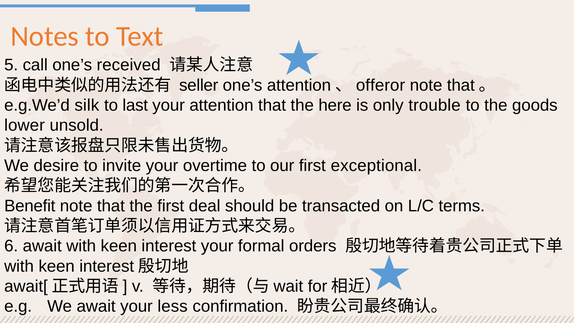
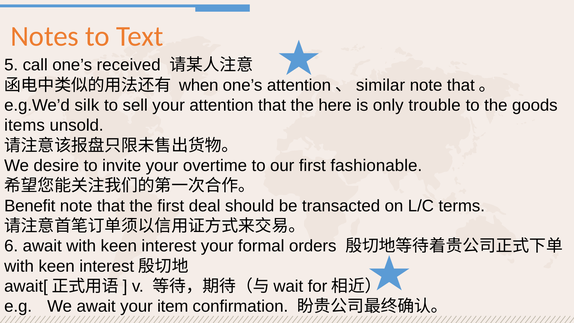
seller: seller -> when (199, 85)
offeror: offeror -> similar (381, 85)
last: last -> sell (135, 105)
lower: lower -> items (25, 125)
exceptional: exceptional -> fashionable (376, 166)
less: less -> item (173, 306)
